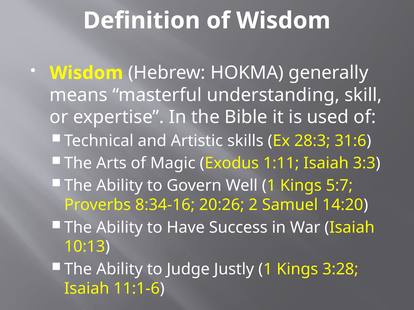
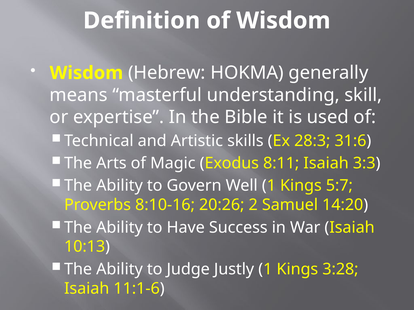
1:11: 1:11 -> 8:11 (281, 163)
8:34-16: 8:34-16 -> 8:10-16 (165, 205)
